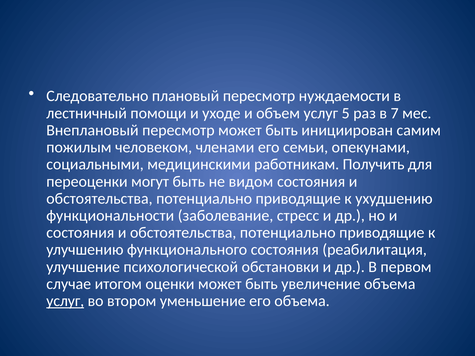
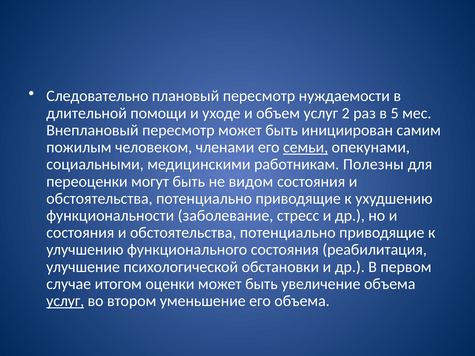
лестничный: лестничный -> длительной (87, 113)
5: 5 -> 2 (346, 113)
7: 7 -> 5 (395, 113)
семьи underline: none -> present (306, 147)
Получить: Получить -> Полезны (373, 164)
